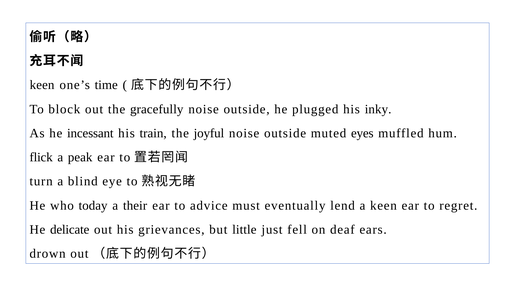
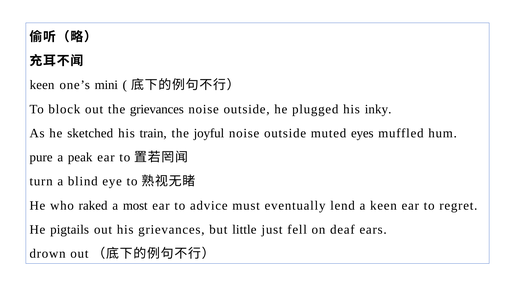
time: time -> mini (106, 85)
the gracefully: gracefully -> grievances (157, 109)
incessant: incessant -> sketched (90, 134)
flick: flick -> pure (41, 158)
today: today -> raked (93, 206)
their: their -> most (135, 206)
delicate: delicate -> pigtails (70, 230)
